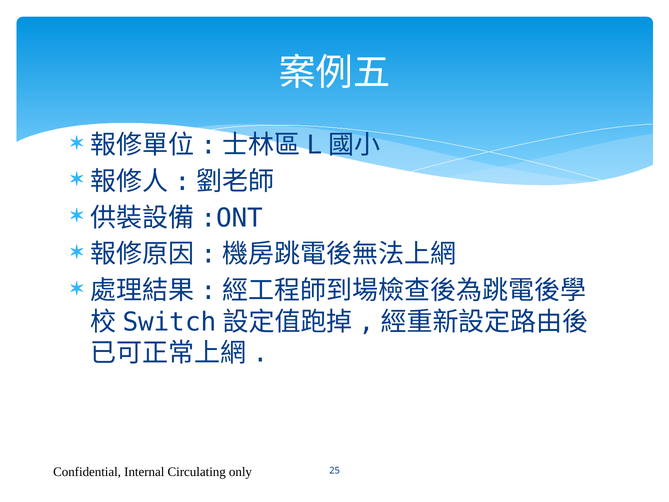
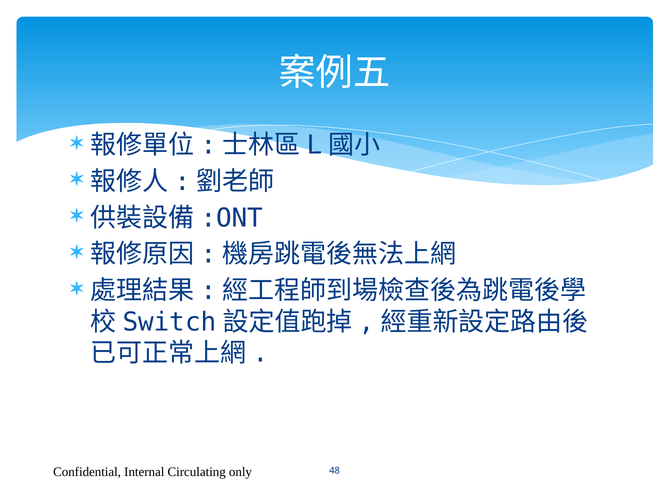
25: 25 -> 48 (335, 471)
